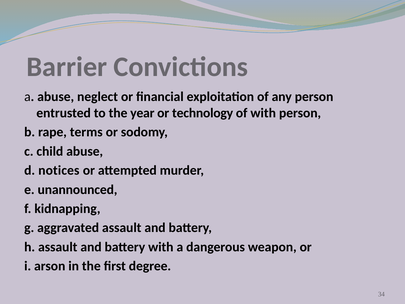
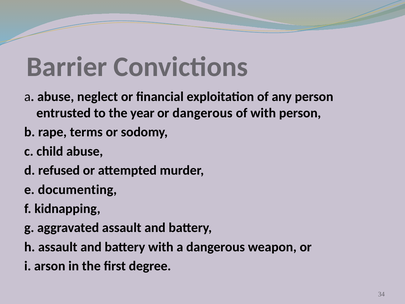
or technology: technology -> dangerous (203, 113)
notices: notices -> refused (59, 170)
unannounced: unannounced -> documenting (77, 189)
